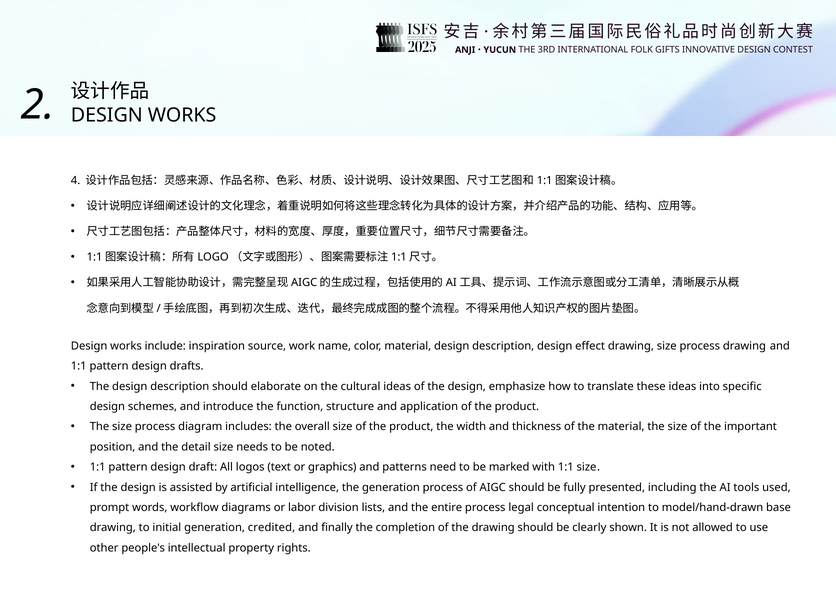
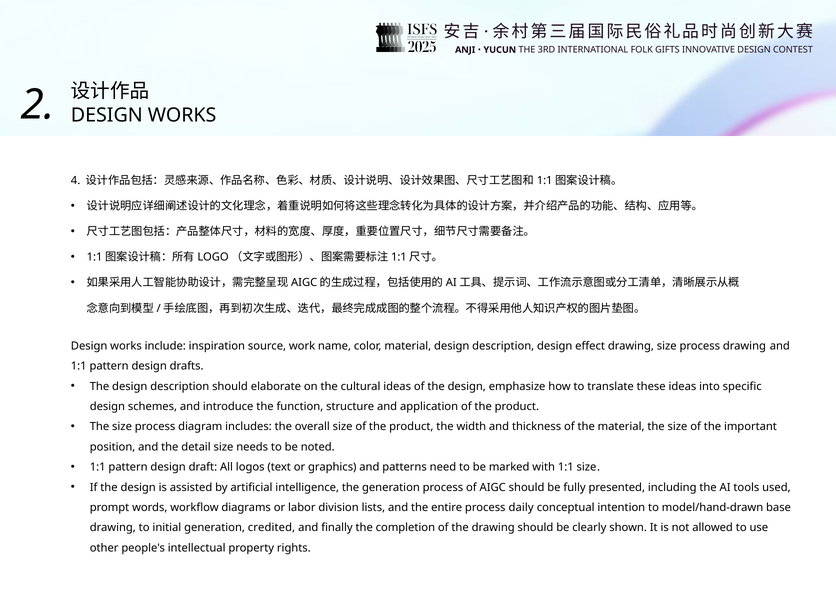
legal: legal -> daily (521, 508)
